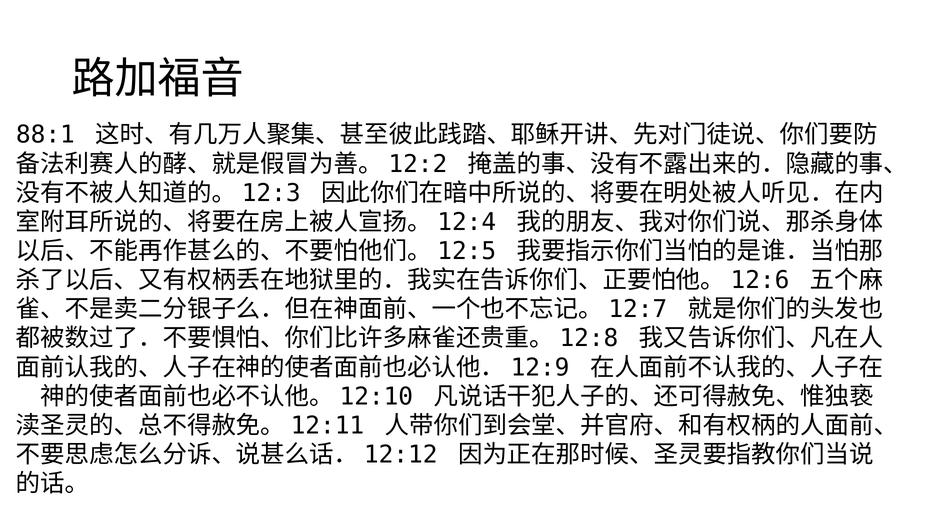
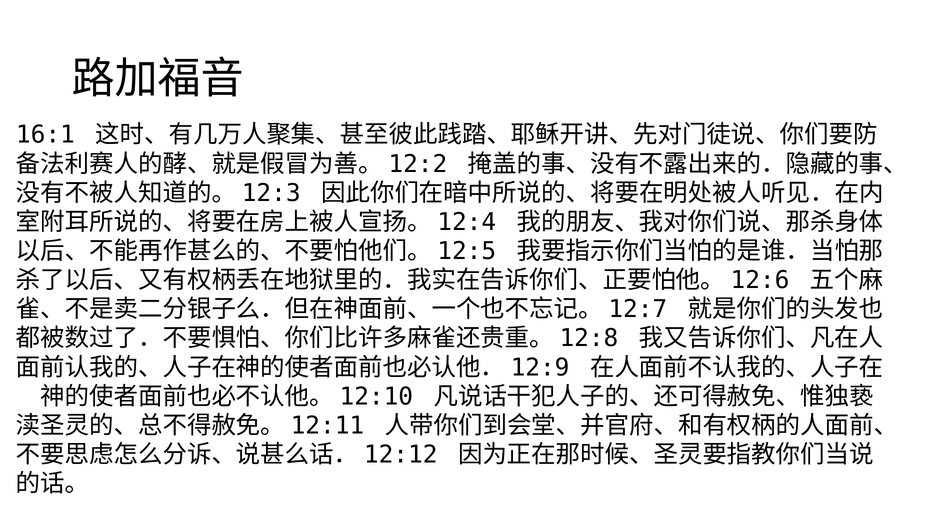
88:1: 88:1 -> 16:1 (45, 135)
